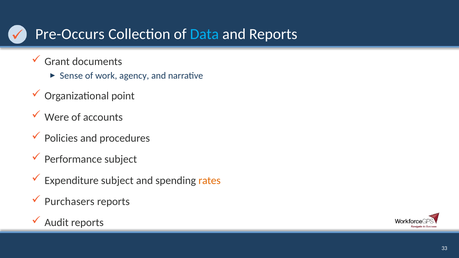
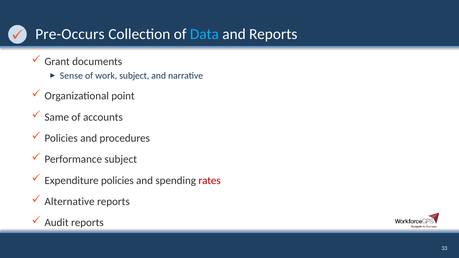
work agency: agency -> subject (134, 76)
Were: Were -> Same (57, 117)
Expenditure subject: subject -> policies (117, 181)
rates colour: orange -> red (210, 181)
Purchasers: Purchasers -> Alternative (70, 202)
